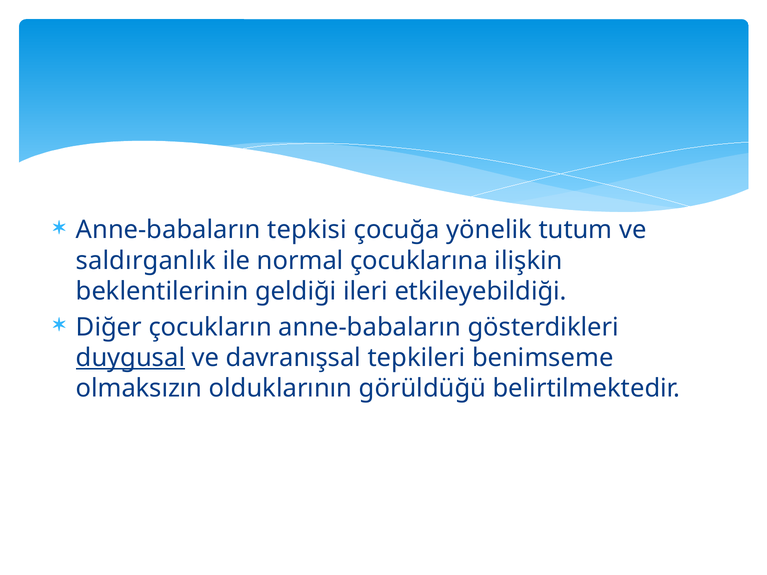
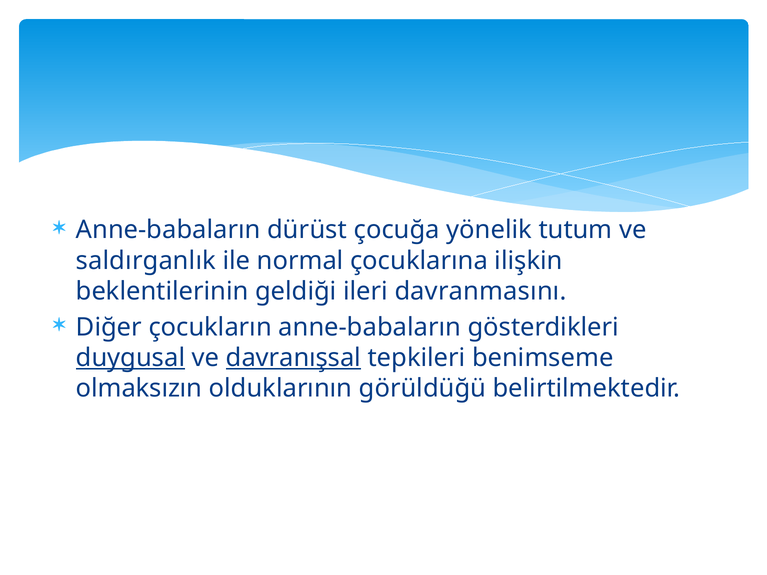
tepkisi: tepkisi -> dürüst (307, 230)
etkileyebildiği: etkileyebildiği -> davranmasını (481, 291)
davranışsal underline: none -> present (293, 358)
